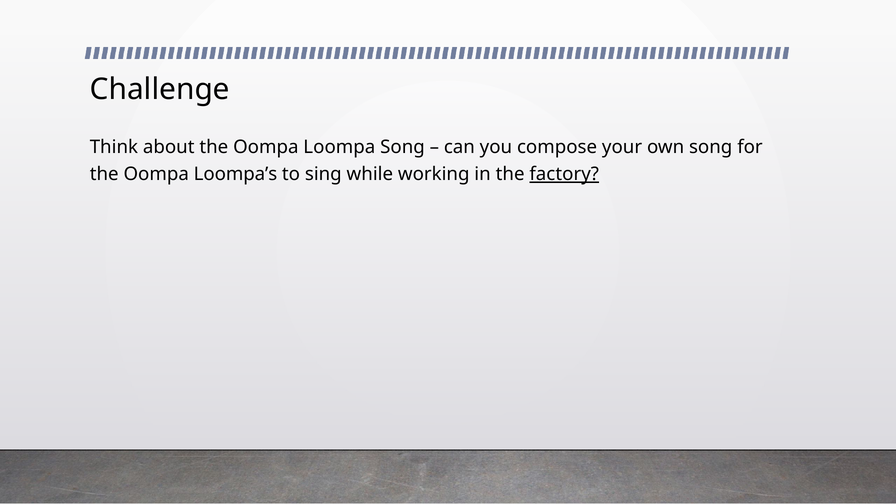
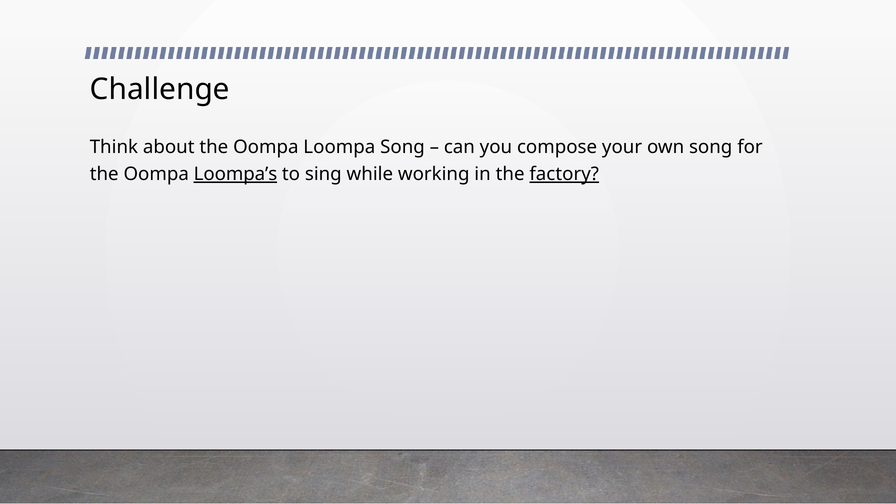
Loompa’s underline: none -> present (235, 174)
